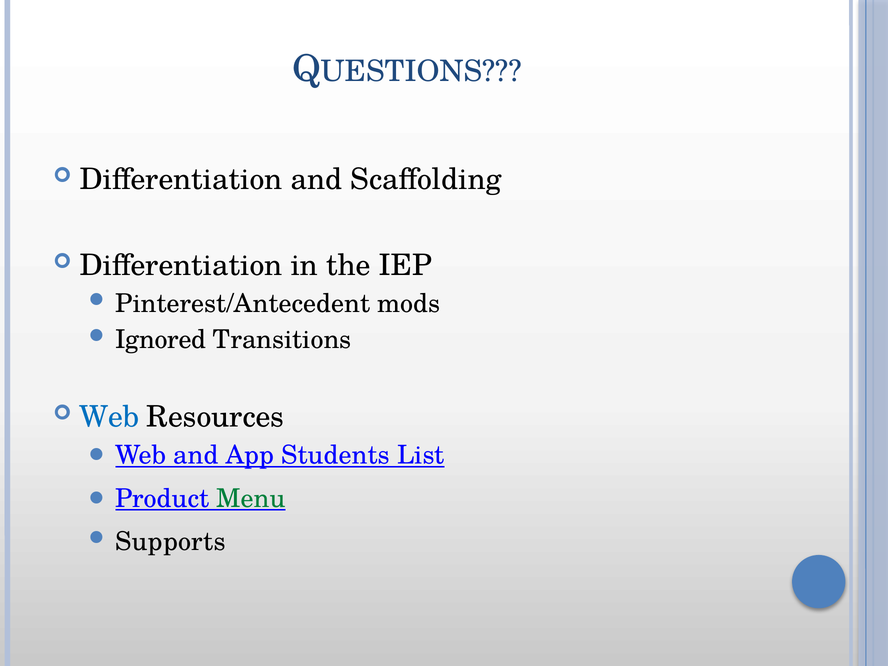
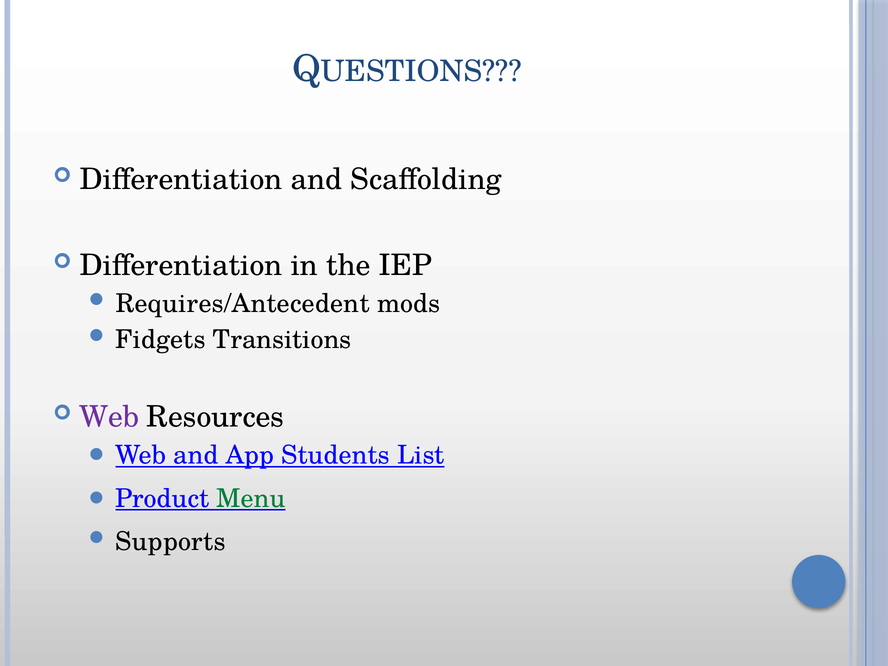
Pinterest/Antecedent: Pinterest/Antecedent -> Requires/Antecedent (243, 304)
Ignored: Ignored -> Fidgets (160, 340)
Web colour: blue -> purple (109, 417)
